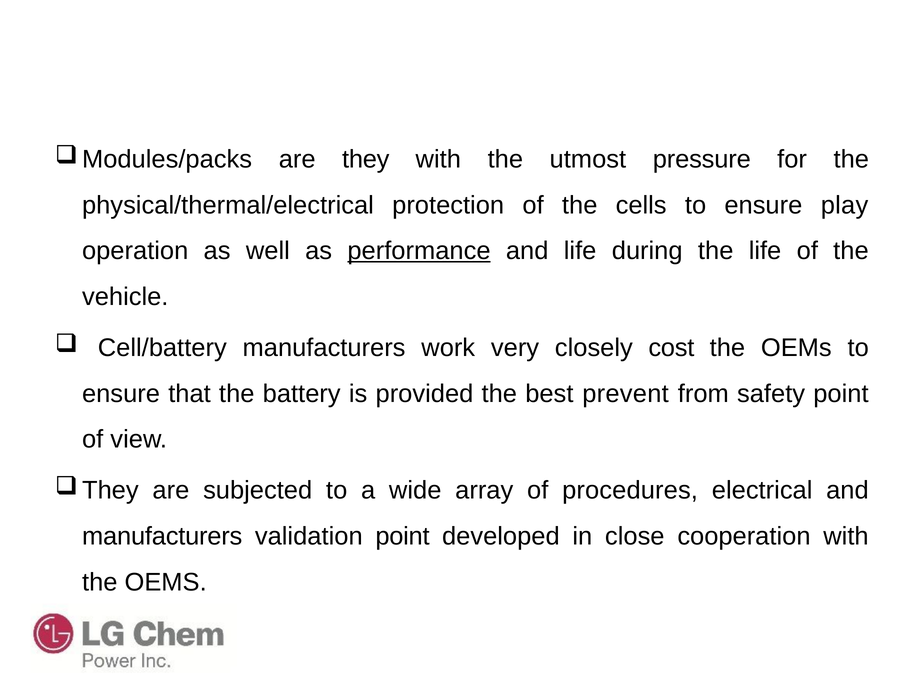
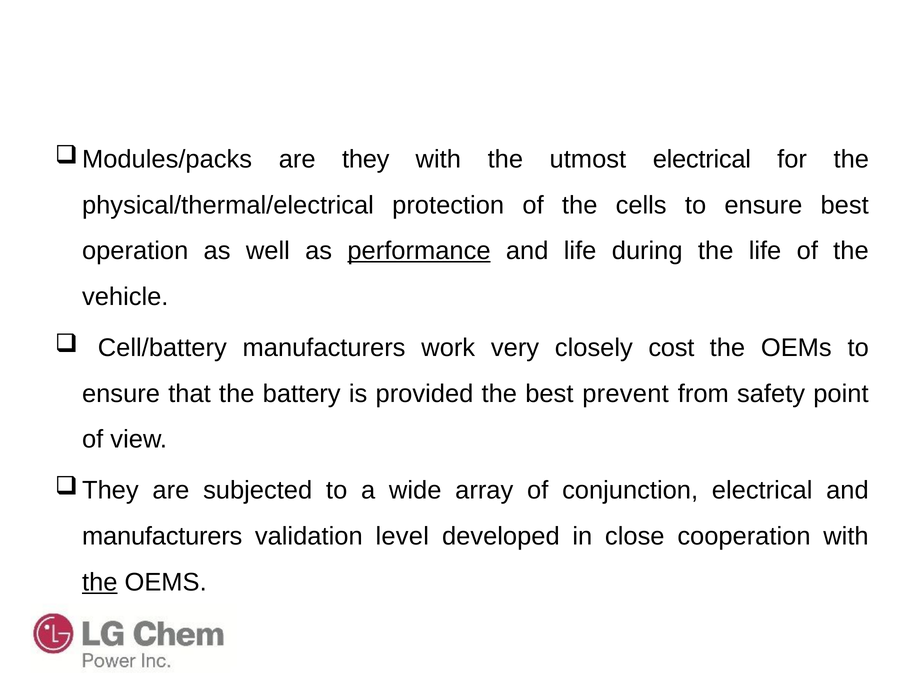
utmost pressure: pressure -> electrical (702, 159)
ensure play: play -> best (845, 205)
procedures: procedures -> conjunction (630, 490)
validation point: point -> level (402, 536)
the underline: none -> present (100, 582)
